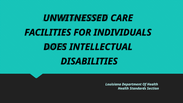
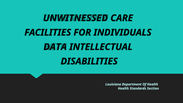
DOES: DOES -> DATA (55, 47)
